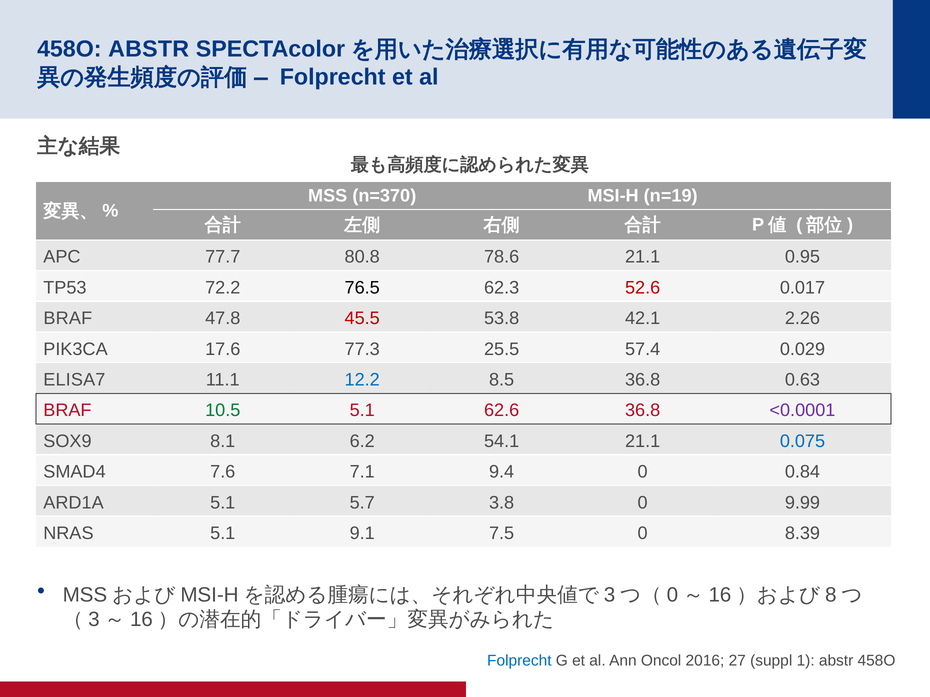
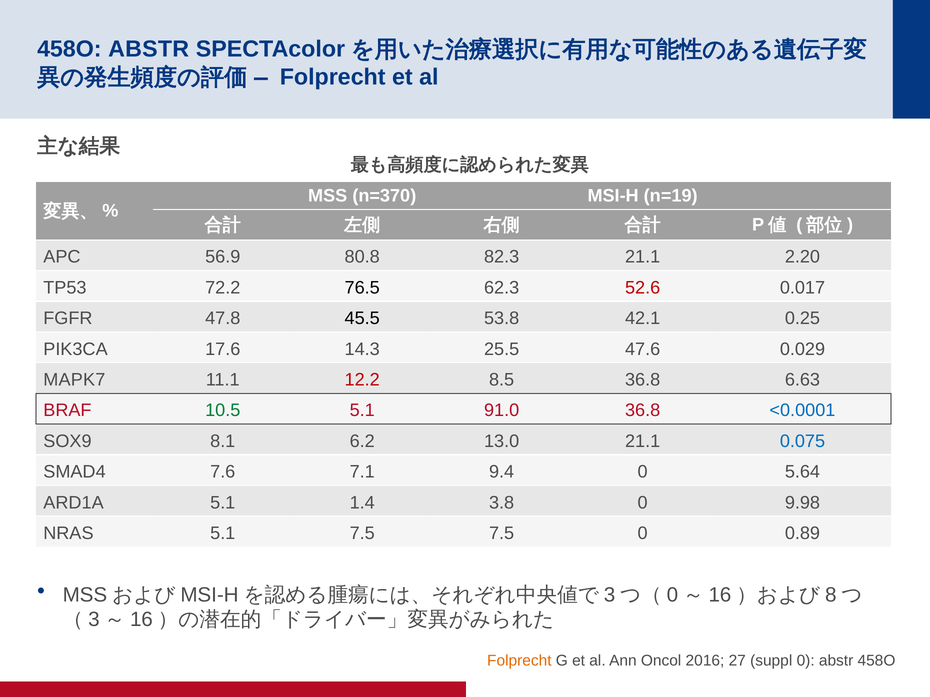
77.7: 77.7 -> 56.9 (223, 257)
78.6: 78.6 -> 82.3 (502, 257)
0.95: 0.95 -> 2.20 (802, 257)
BRAF: BRAF -> FGFR (68, 319)
45.5 colour: red -> black (362, 319)
2.26: 2.26 -> 0.25 (802, 319)
77.3: 77.3 -> 14.3 (362, 349)
57.4: 57.4 -> 47.6 (643, 349)
ELISA7: ELISA7 -> MAPK7 (74, 380)
12.2 colour: blue -> red (362, 380)
0.63: 0.63 -> 6.63 (802, 380)
62.6: 62.6 -> 91.0 (502, 411)
<0.0001 colour: purple -> blue (802, 411)
54.1: 54.1 -> 13.0 (502, 441)
0.84: 0.84 -> 5.64 (802, 472)
5.7: 5.7 -> 1.4 (362, 503)
9.99: 9.99 -> 9.98 (802, 503)
5.1 9.1: 9.1 -> 7.5 (362, 534)
8.39: 8.39 -> 0.89 (802, 534)
Folprecht colour: blue -> orange (519, 661)
suppl 1: 1 -> 0 (806, 661)
